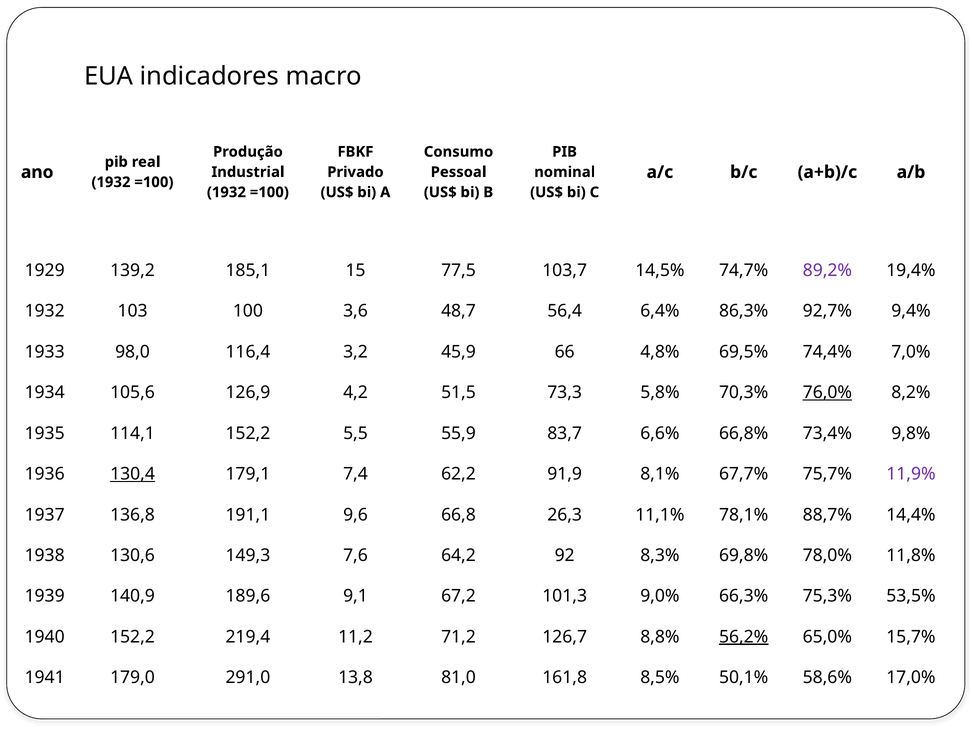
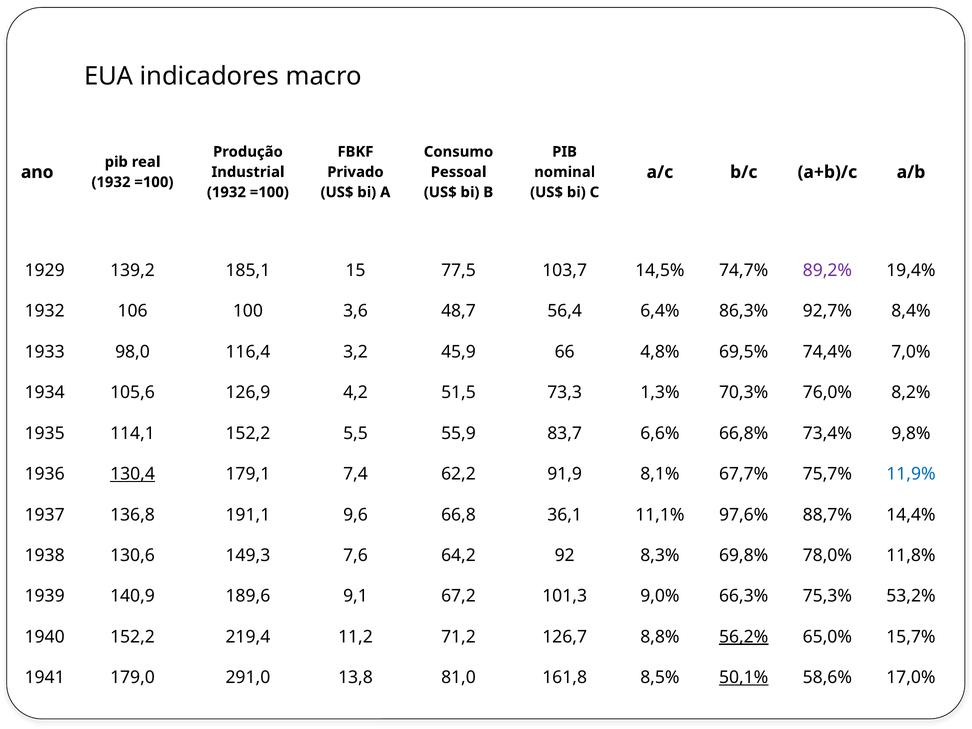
103: 103 -> 106 (133, 311)
9,4%: 9,4% -> 8,4% (911, 311)
5,8%: 5,8% -> 1,3% (660, 393)
76,0% underline: present -> none (827, 393)
11,9% colour: purple -> blue (911, 474)
26,3: 26,3 -> 36,1 (565, 515)
78,1%: 78,1% -> 97,6% (744, 515)
53,5%: 53,5% -> 53,2% (911, 596)
50,1% underline: none -> present (744, 678)
